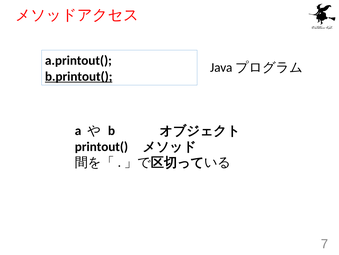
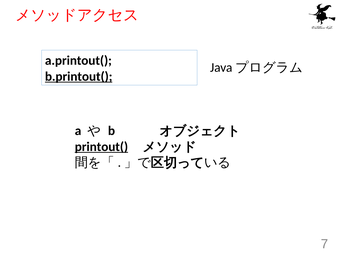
printout( underline: none -> present (101, 146)
